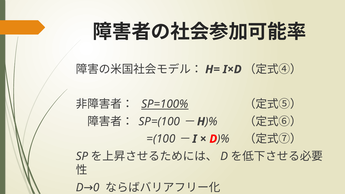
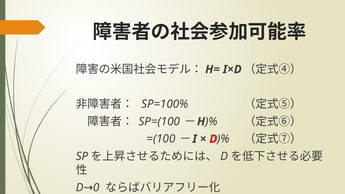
SP=100% underline: present -> none (165, 104)
